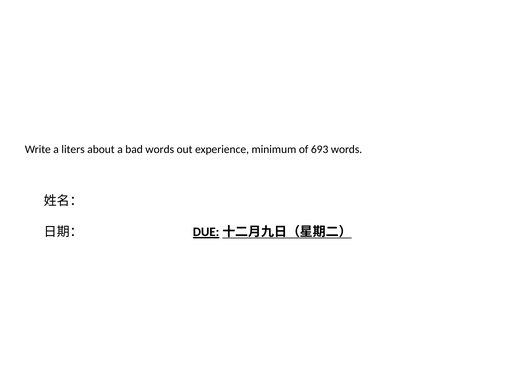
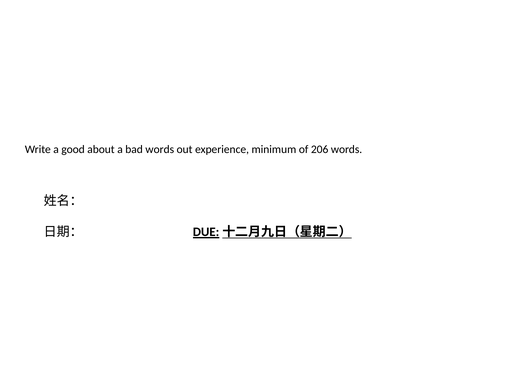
liters: liters -> good (73, 149)
693: 693 -> 206 (320, 149)
